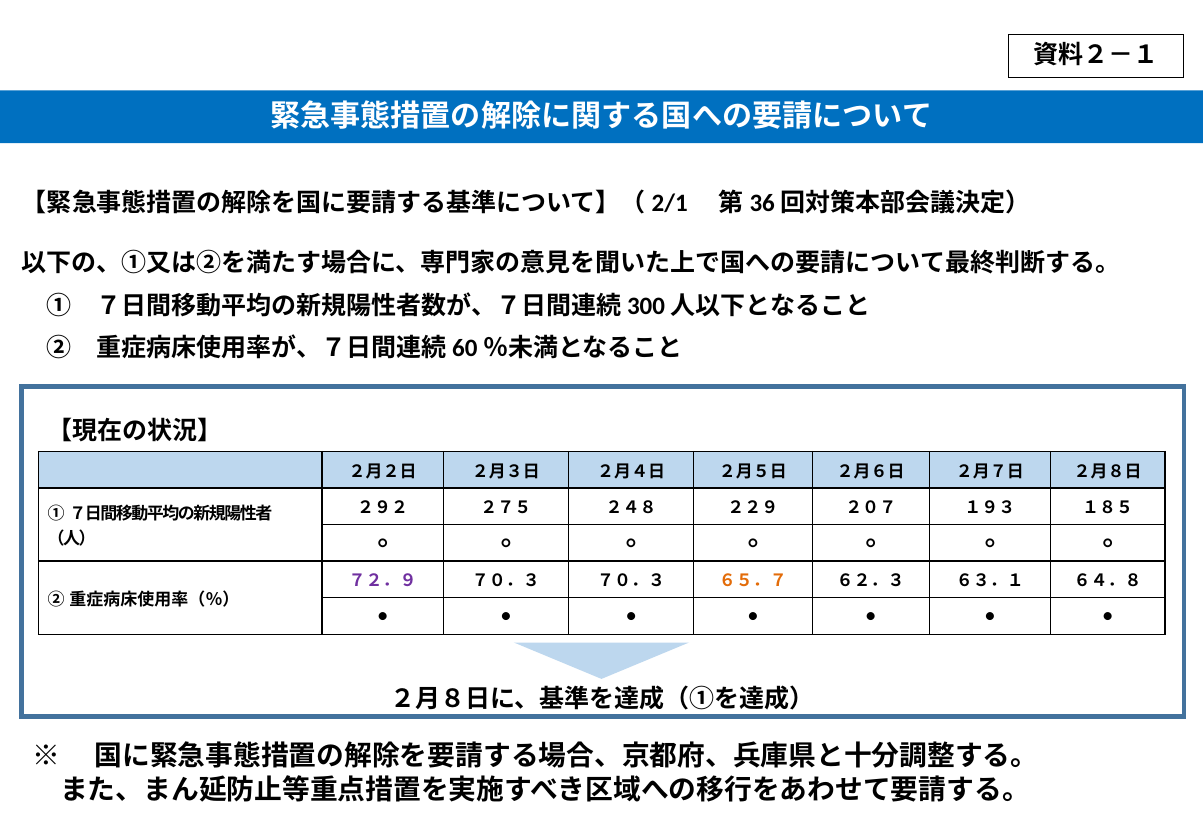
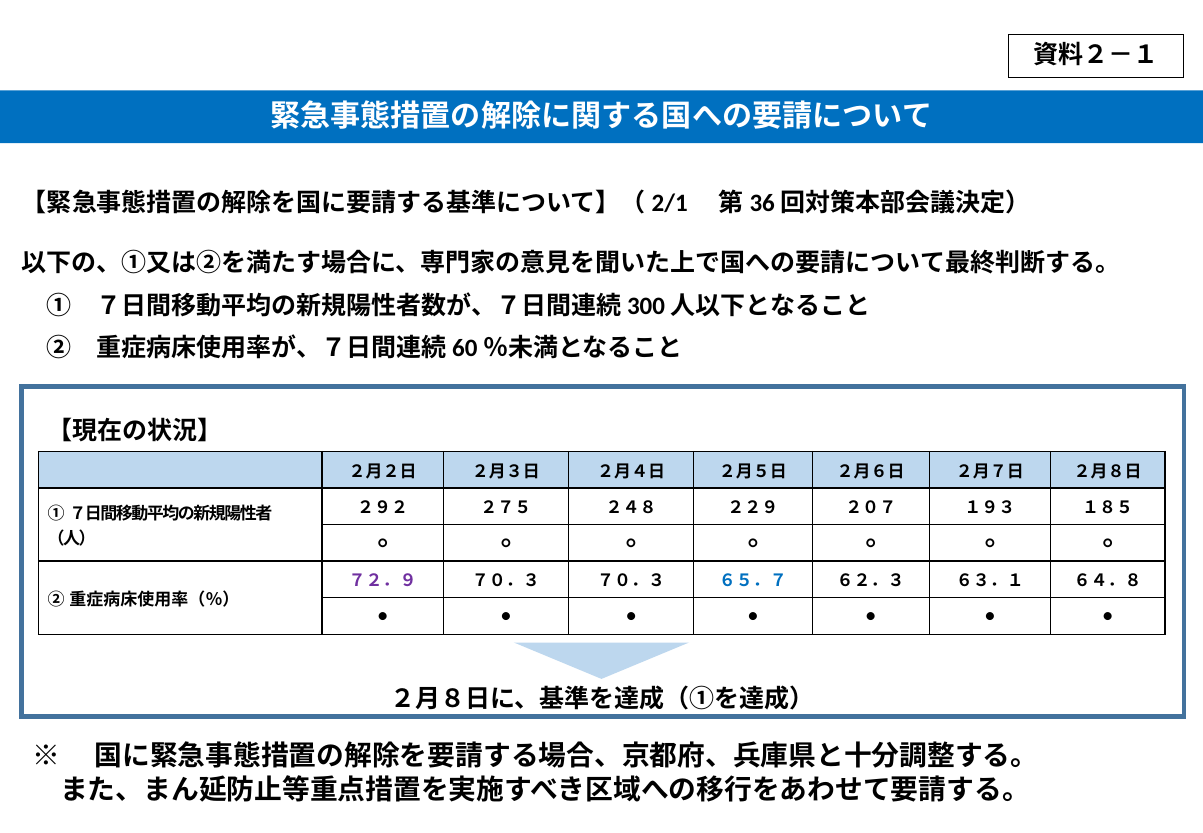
６５．７ colour: orange -> blue (753, 581)
